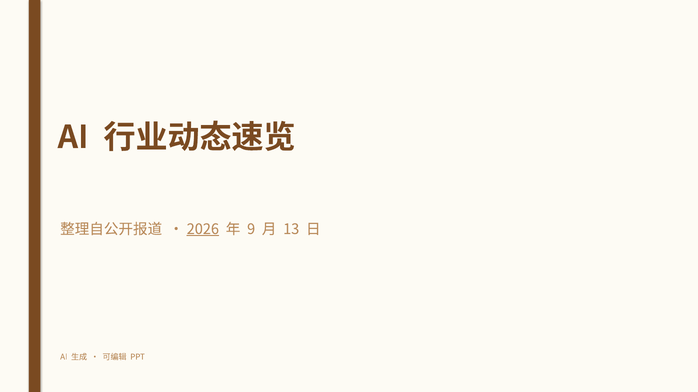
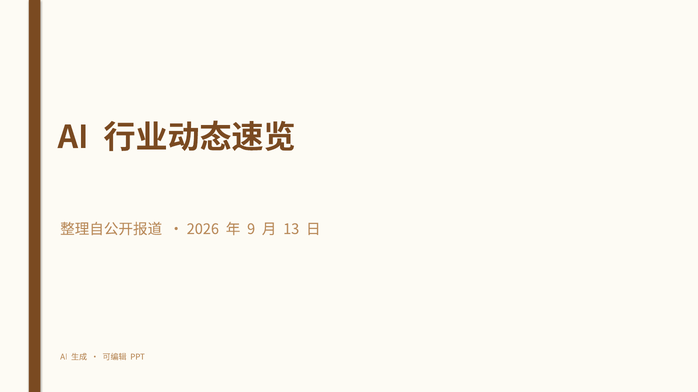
2026 underline: present -> none (203, 230)
